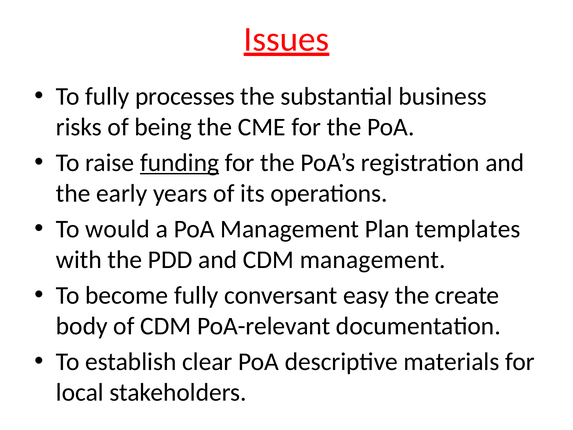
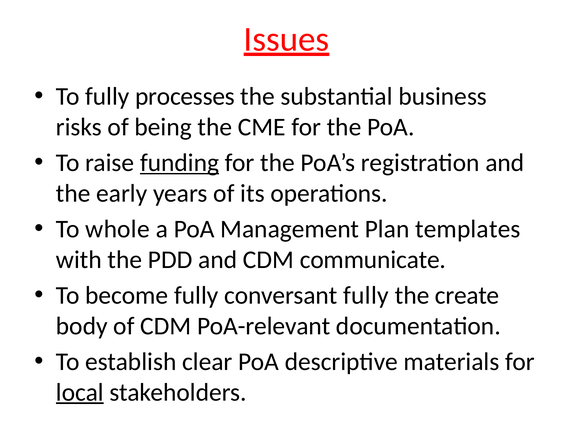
would: would -> whole (117, 229)
CDM management: management -> communicate (373, 260)
conversant easy: easy -> fully (366, 295)
local underline: none -> present (80, 392)
